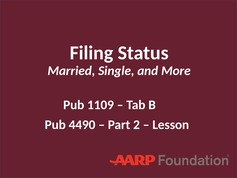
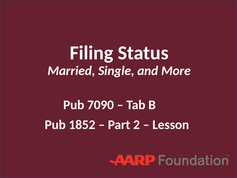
1109: 1109 -> 7090 (101, 105)
4490: 4490 -> 1852 (82, 125)
